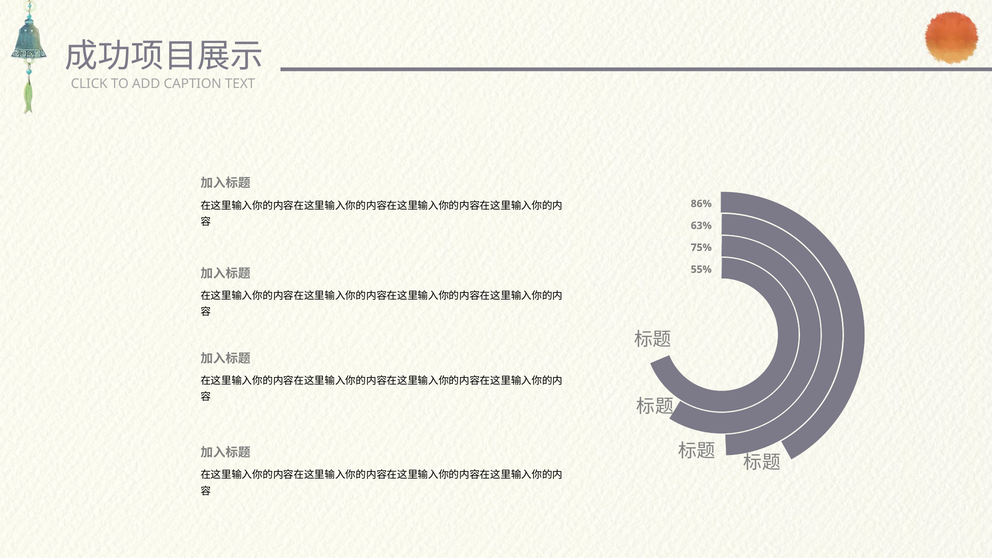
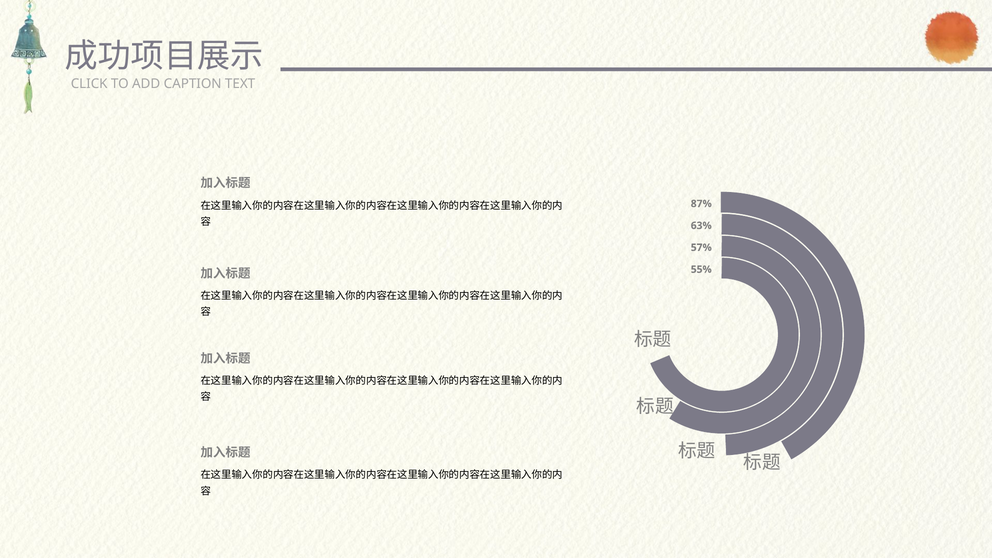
86%: 86% -> 87% (701, 204)
75%: 75% -> 57% (701, 248)
